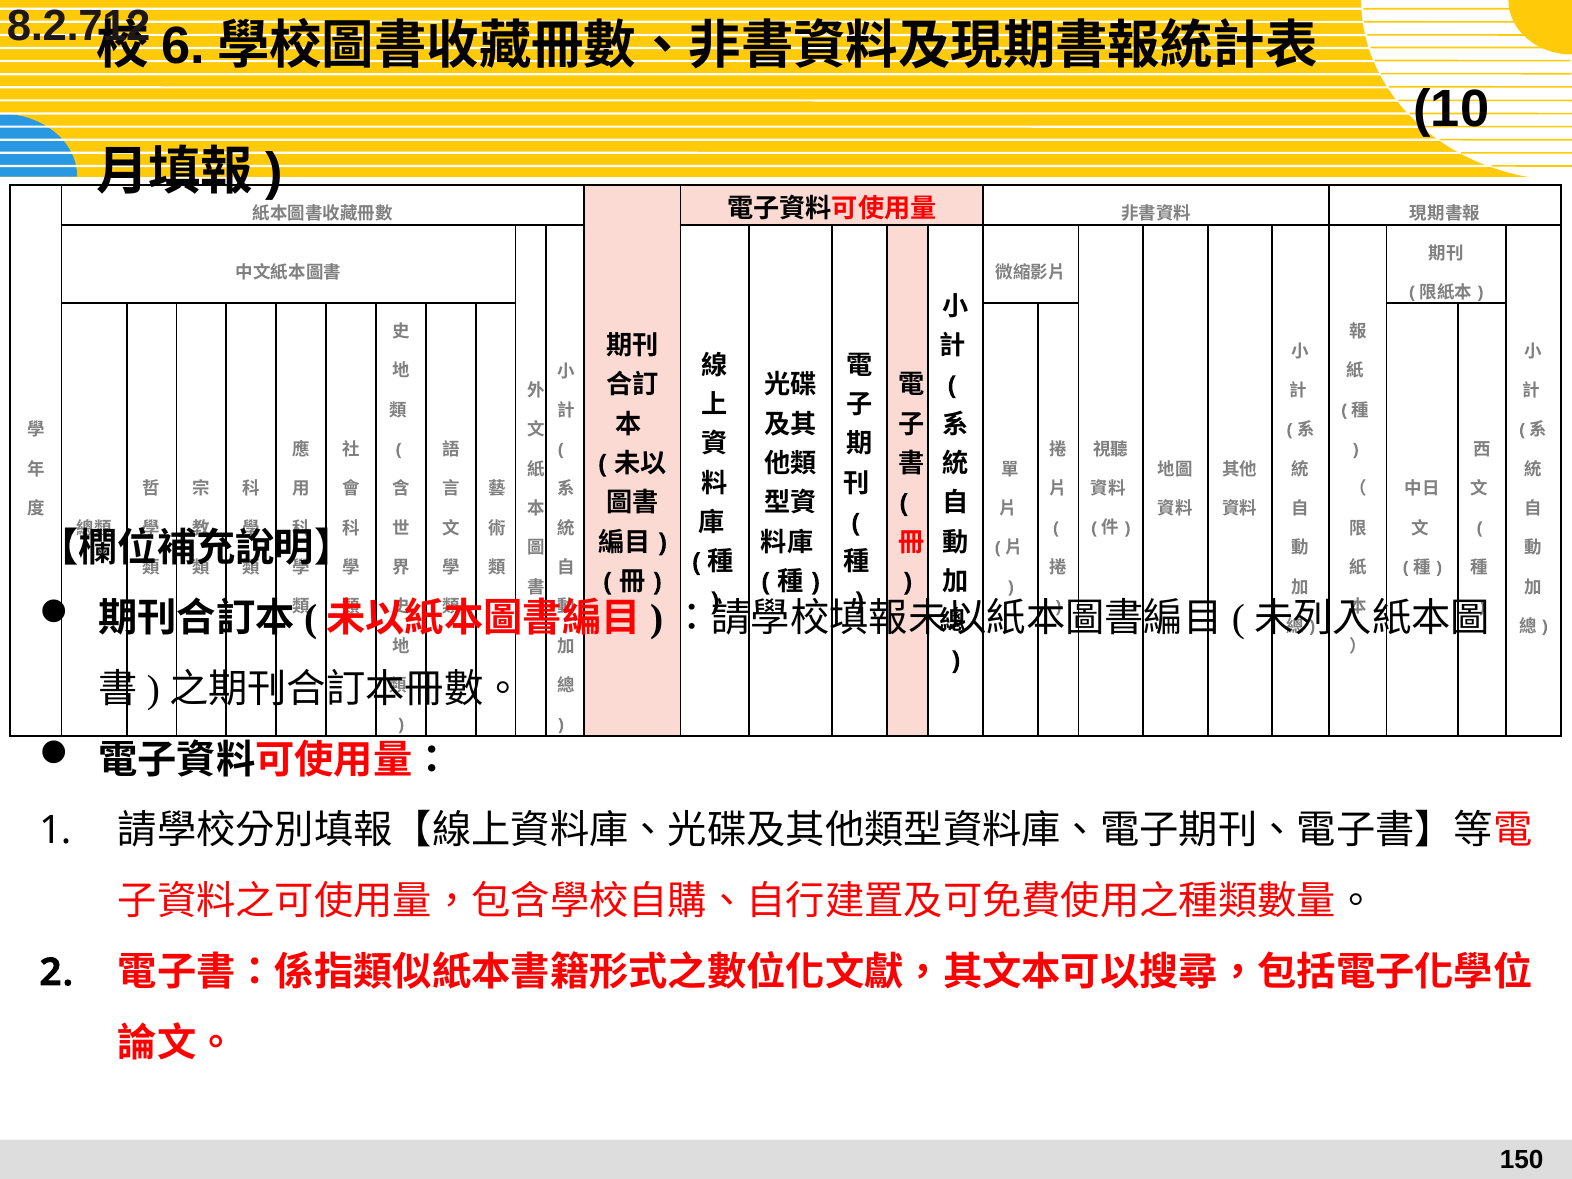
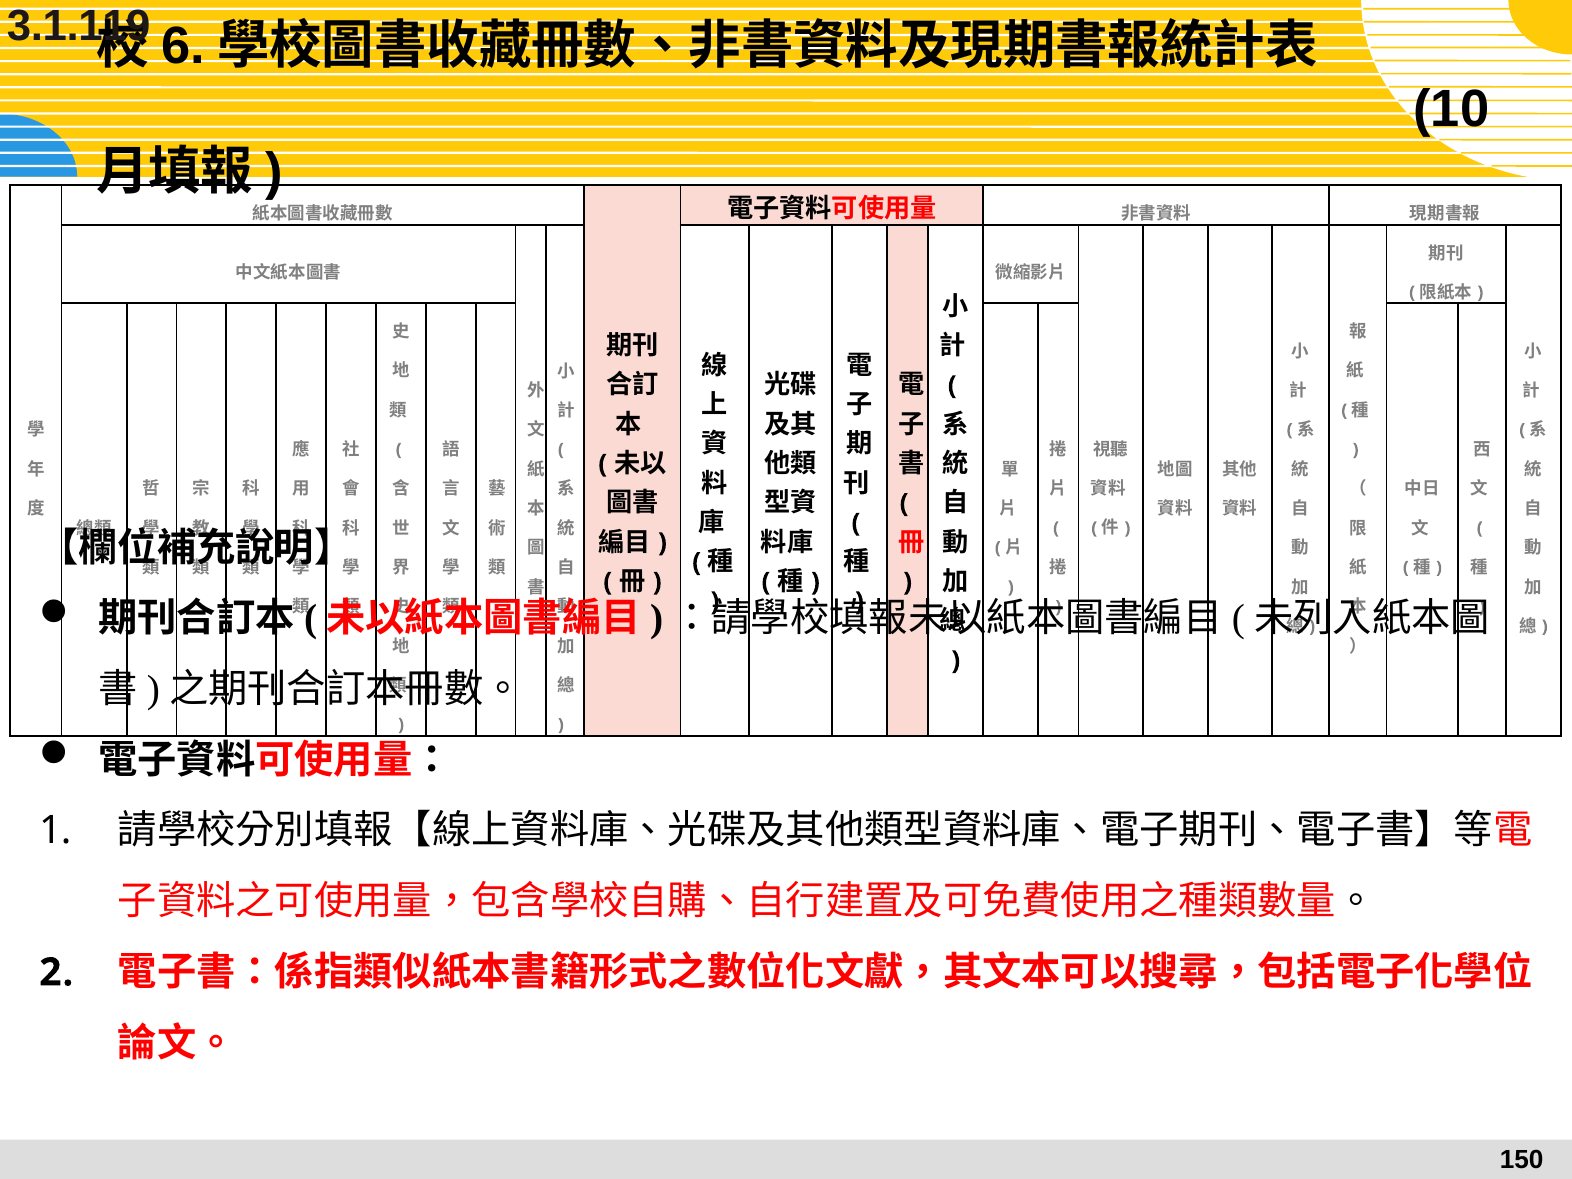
8.2.712: 8.2.712 -> 3.1.119 (79, 26)
